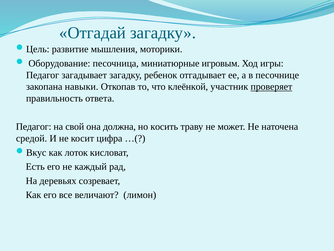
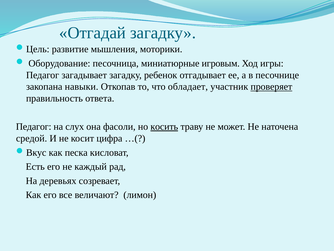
клеёнкой: клеёнкой -> обладает (188, 87)
свой: свой -> слух (75, 126)
должна: должна -> фасоли (119, 126)
косить underline: none -> present (164, 126)
лоток: лоток -> песка (76, 152)
